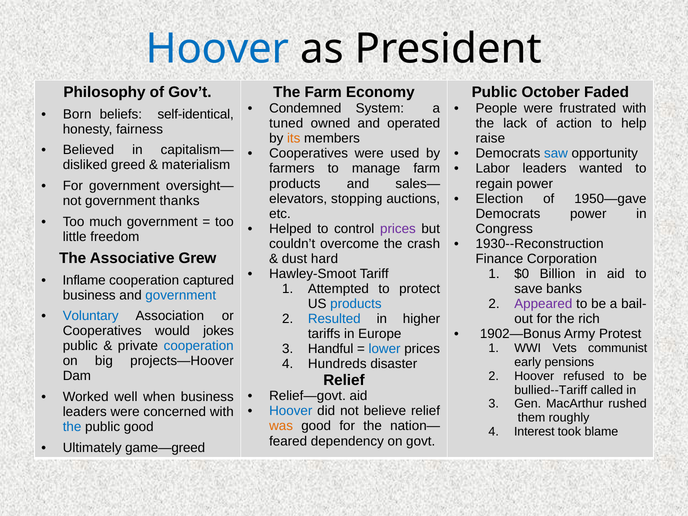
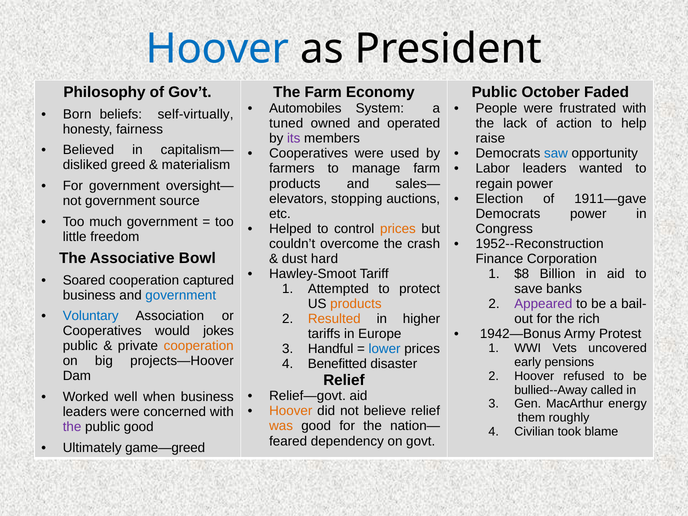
Condemned: Condemned -> Automobiles (305, 108)
self-identical: self-identical -> self-virtually (196, 114)
its colour: orange -> purple (294, 138)
1950—gave: 1950—gave -> 1911—gave (610, 199)
thanks: thanks -> source (180, 201)
prices colour: purple -> orange (398, 229)
1930--Reconstruction: 1930--Reconstruction -> 1952--Reconstruction (540, 244)
Grew: Grew -> Bowl (197, 258)
$0: $0 -> $8 (522, 274)
Inflame: Inflame -> Soared (84, 280)
products colour: blue -> orange (356, 304)
Resulted colour: blue -> orange (334, 319)
1902—Bonus: 1902—Bonus -> 1942—Bonus (520, 334)
cooperation colour: blue -> orange (199, 346)
communist: communist -> uncovered (618, 348)
Hundreds: Hundreds -> Benefitted (337, 364)
bullied--Tariff: bullied--Tariff -> bullied--Away (551, 390)
rushed: rushed -> energy (628, 404)
Hoover colour: blue -> orange (291, 411)
the colour: blue -> purple (72, 427)
Interest: Interest -> Civilian (534, 432)
